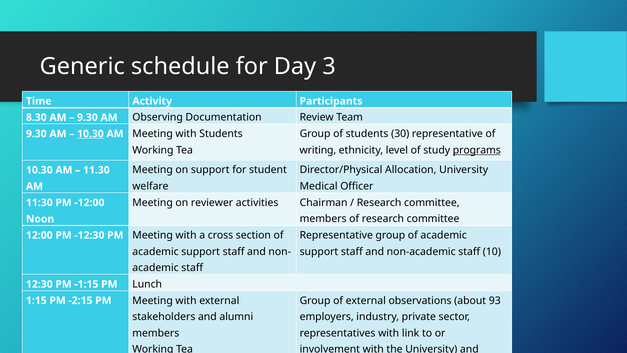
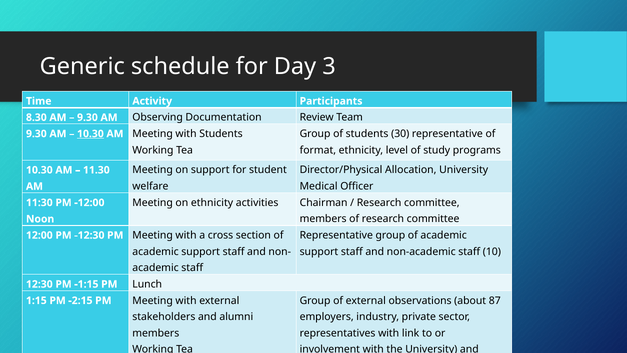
writing: writing -> format (318, 150)
programs underline: present -> none (477, 150)
on reviewer: reviewer -> ethnicity (212, 202)
93: 93 -> 87 (495, 300)
